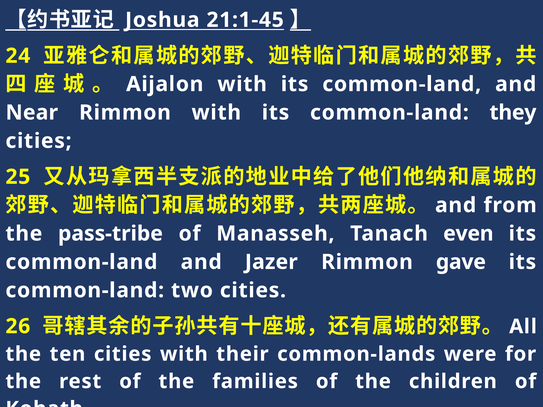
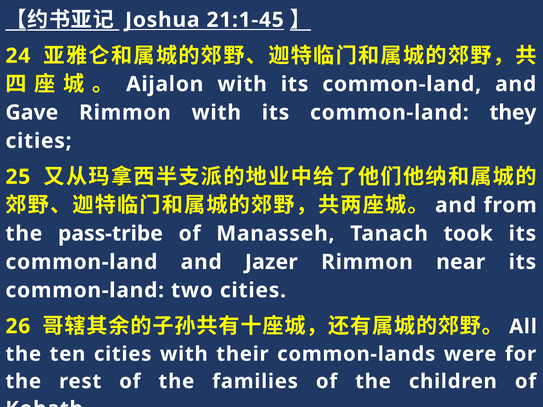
Near: Near -> Gave (32, 113)
even: even -> took (468, 234)
gave: gave -> near (461, 262)
